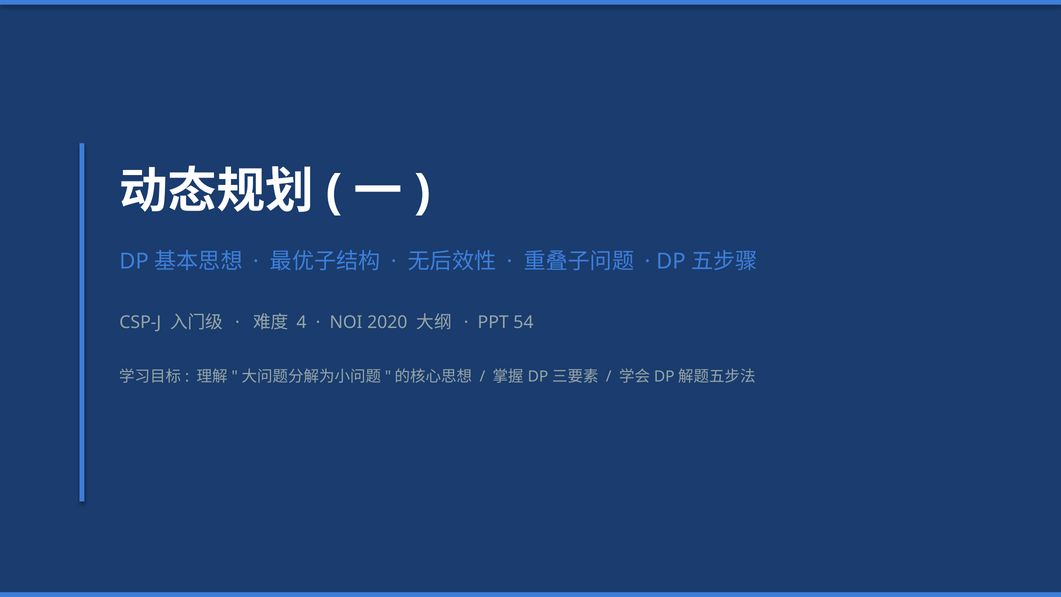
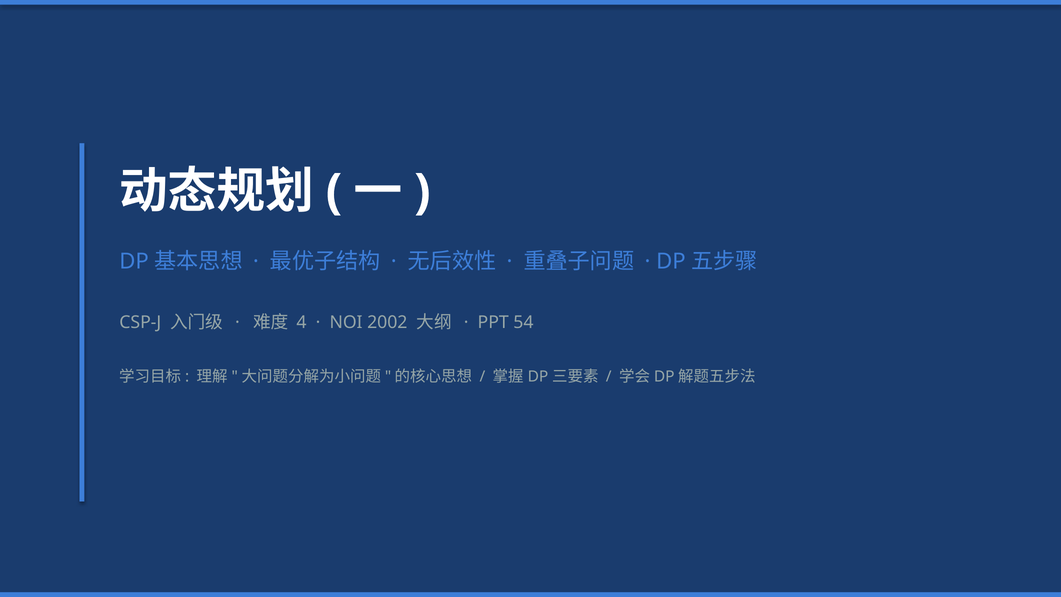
2020: 2020 -> 2002 (387, 322)
